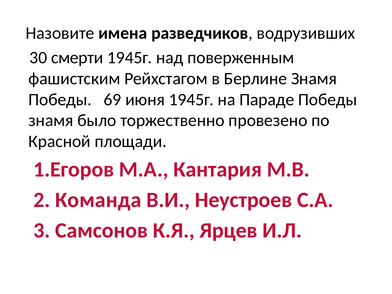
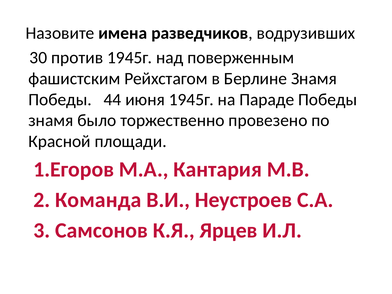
смерти: смерти -> против (77, 58)
69: 69 -> 44 (112, 100)
